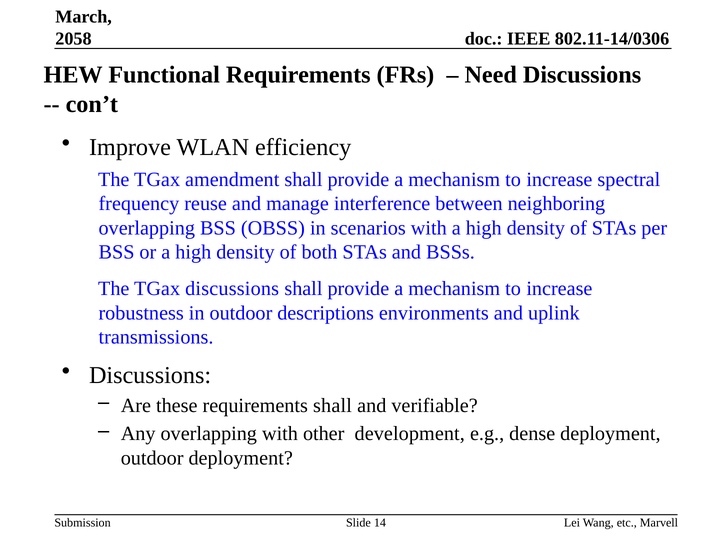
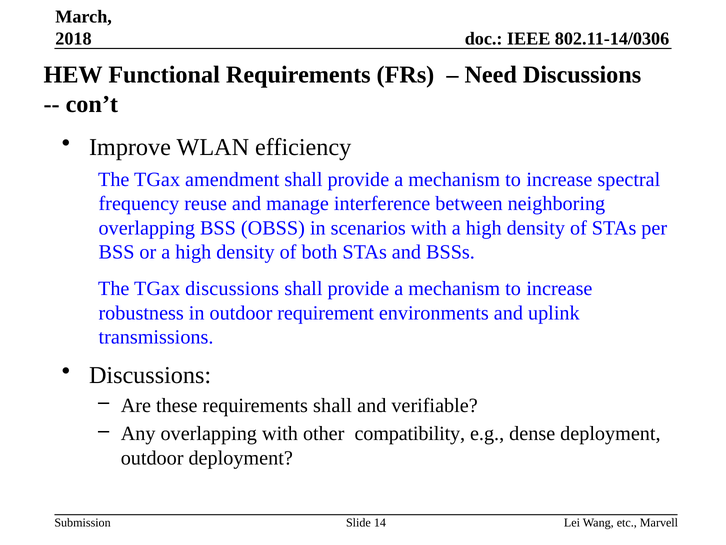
2058: 2058 -> 2018 (73, 39)
descriptions: descriptions -> requirement (326, 313)
development: development -> compatibility (410, 433)
